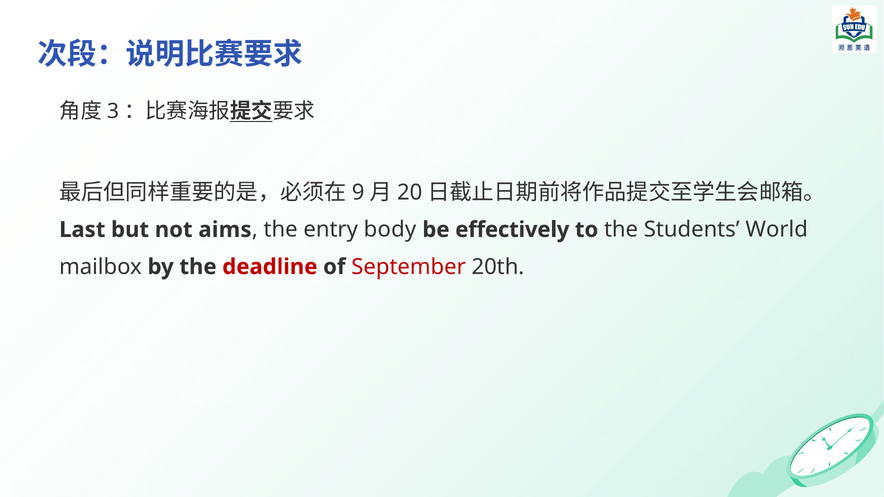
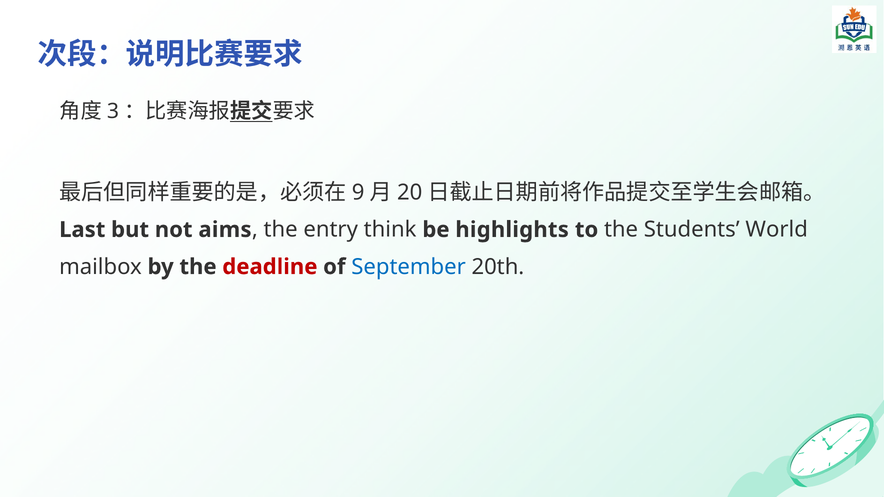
body: body -> think (390, 230)
effectively: effectively -> highlights (512, 230)
September colour: red -> blue (409, 267)
